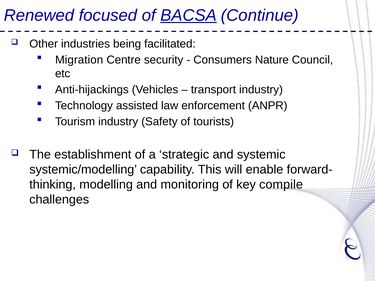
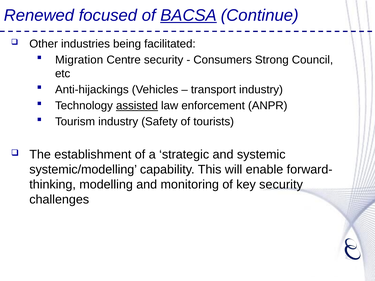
Nature: Nature -> Strong (272, 60)
assisted underline: none -> present (137, 106)
key compile: compile -> security (281, 185)
